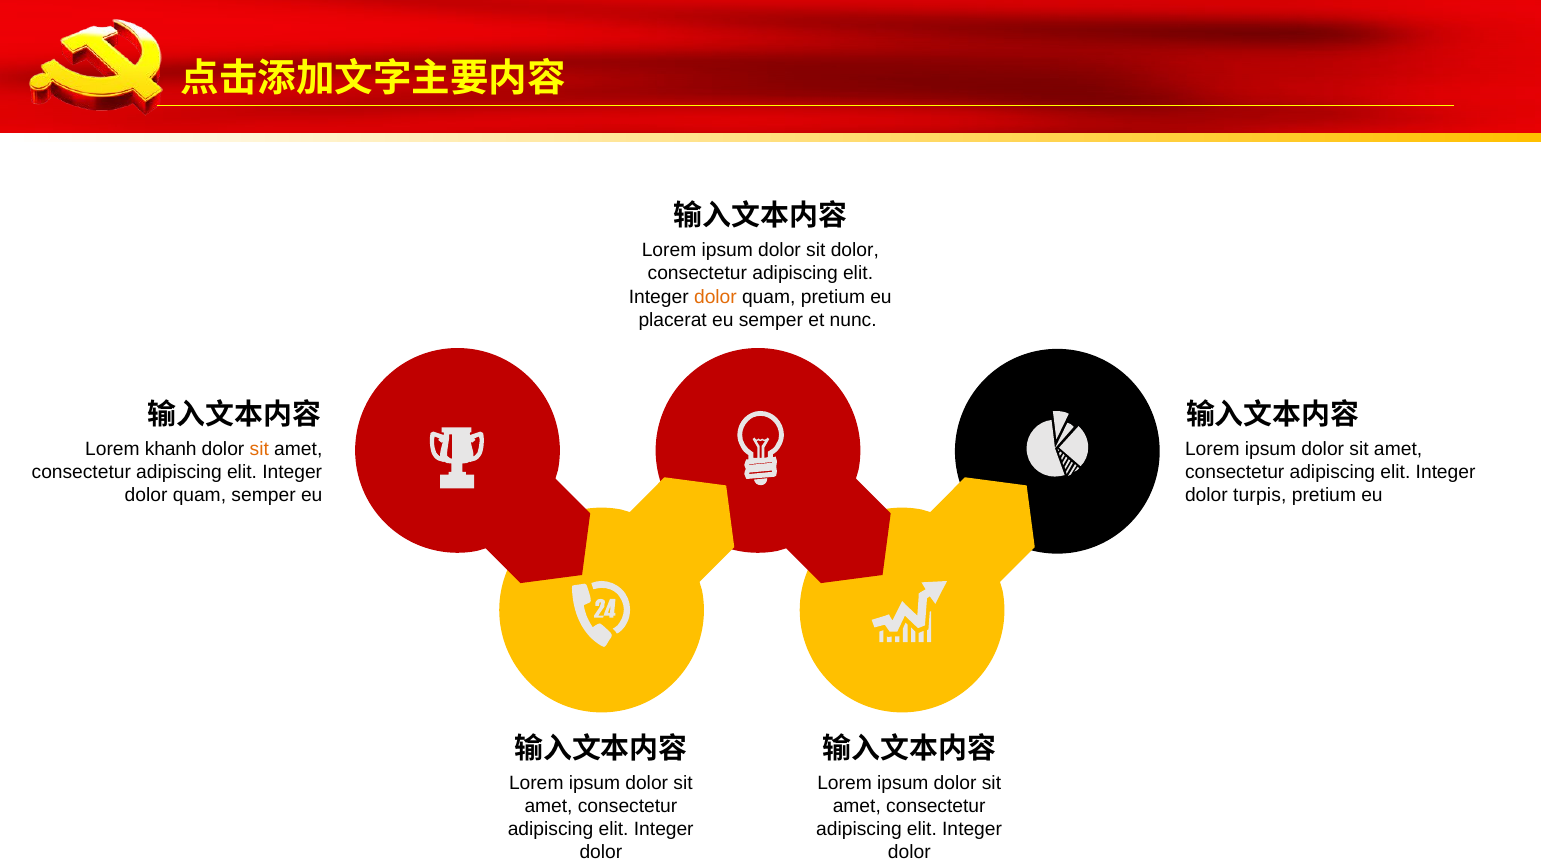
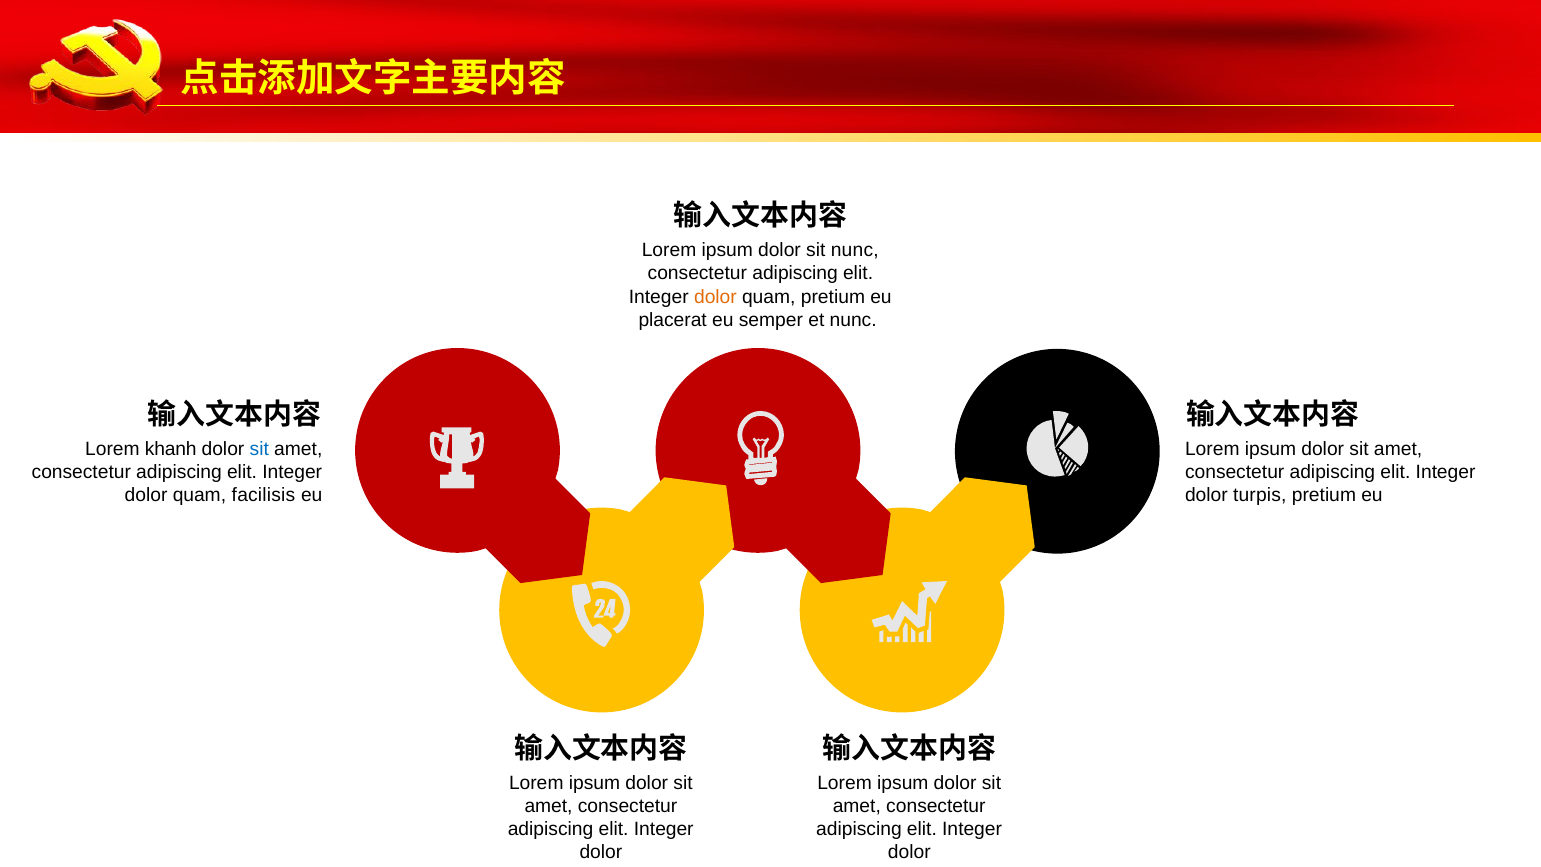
sit dolor: dolor -> nunc (855, 250)
sit colour: orange -> blue (259, 449)
quam semper: semper -> facilisis (263, 496)
